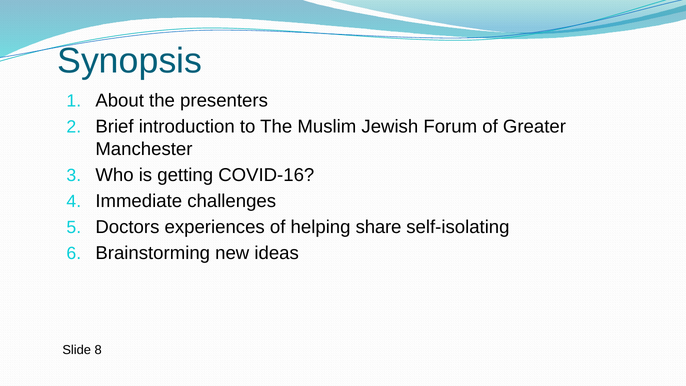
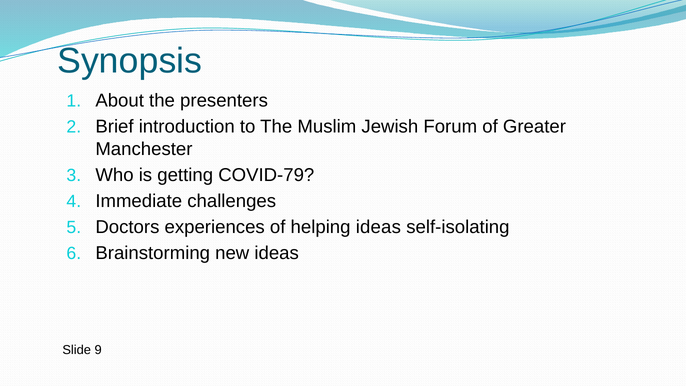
COVID-16: COVID-16 -> COVID-79 (266, 175)
helping share: share -> ideas (378, 227)
8: 8 -> 9 (98, 350)
